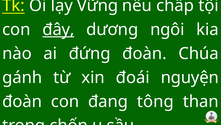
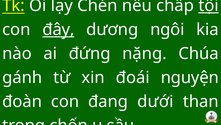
Vững: Vững -> Chén (97, 6)
tội underline: none -> present (209, 6)
đứng đoàn: đoàn -> nặng (144, 53)
tông: tông -> dưới (155, 101)
